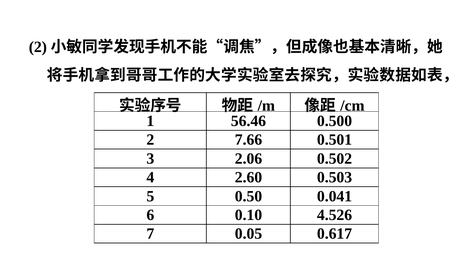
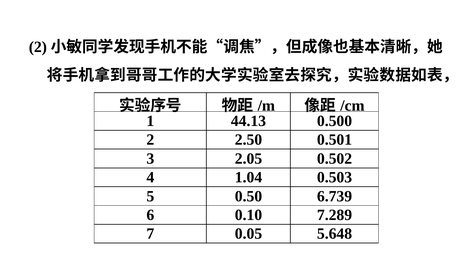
56.46: 56.46 -> 44.13 (248, 121)
7.66: 7.66 -> 2.50 (248, 140)
2.06: 2.06 -> 2.05 (248, 159)
2.60: 2.60 -> 1.04 (248, 177)
0.041: 0.041 -> 6.739 (335, 196)
4.526: 4.526 -> 7.289 (335, 215)
0.617: 0.617 -> 5.648 (335, 234)
